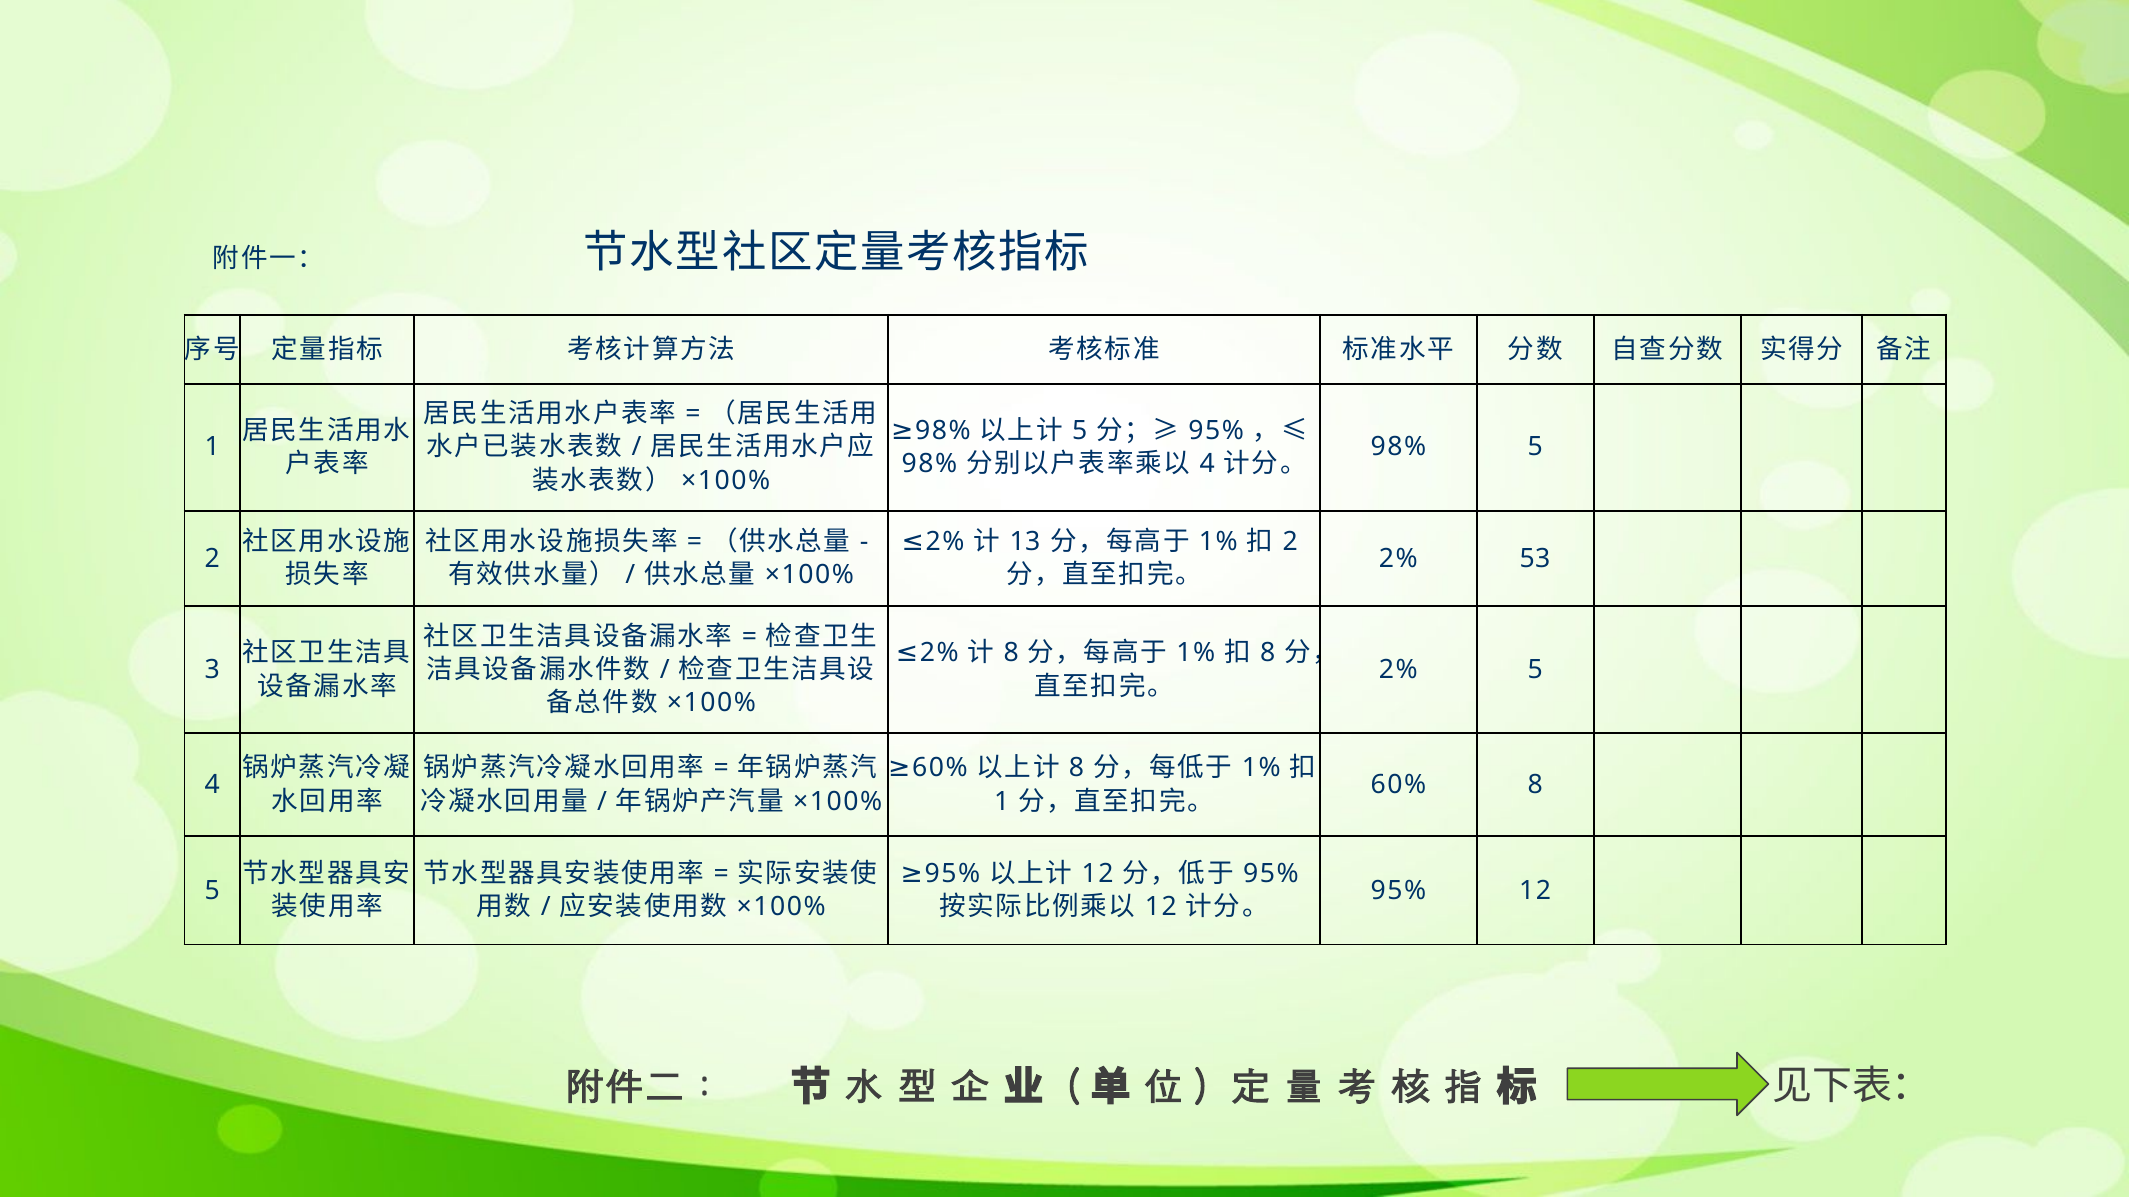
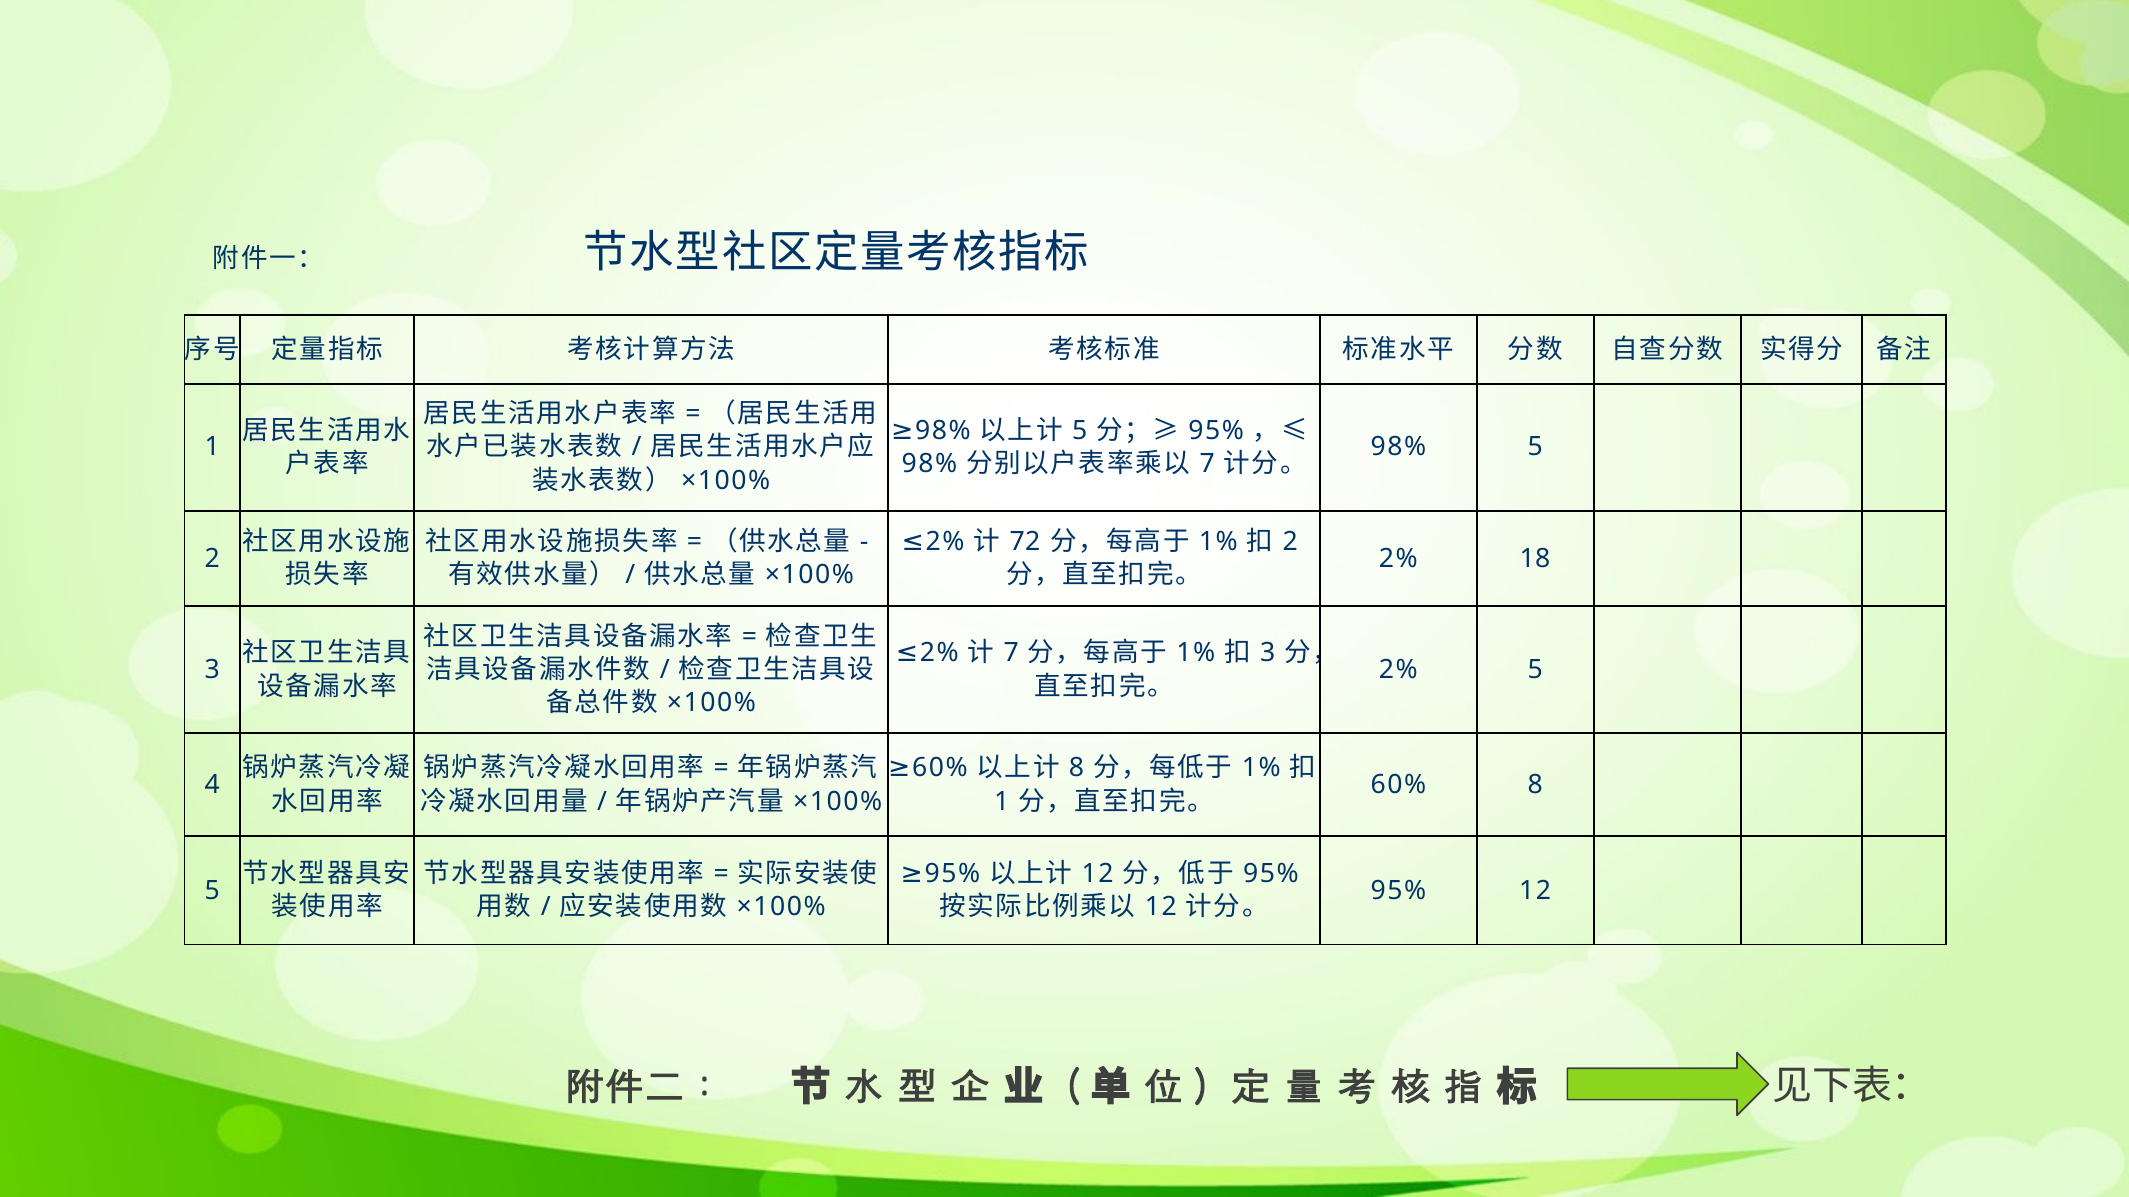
4: 4 -> 7 (1207, 464)
13: 13 -> 72 (1025, 542)
53: 53 -> 18 (1535, 559)
8: 8 -> 7 (1011, 653)
8: 8 -> 3 (1268, 653)
